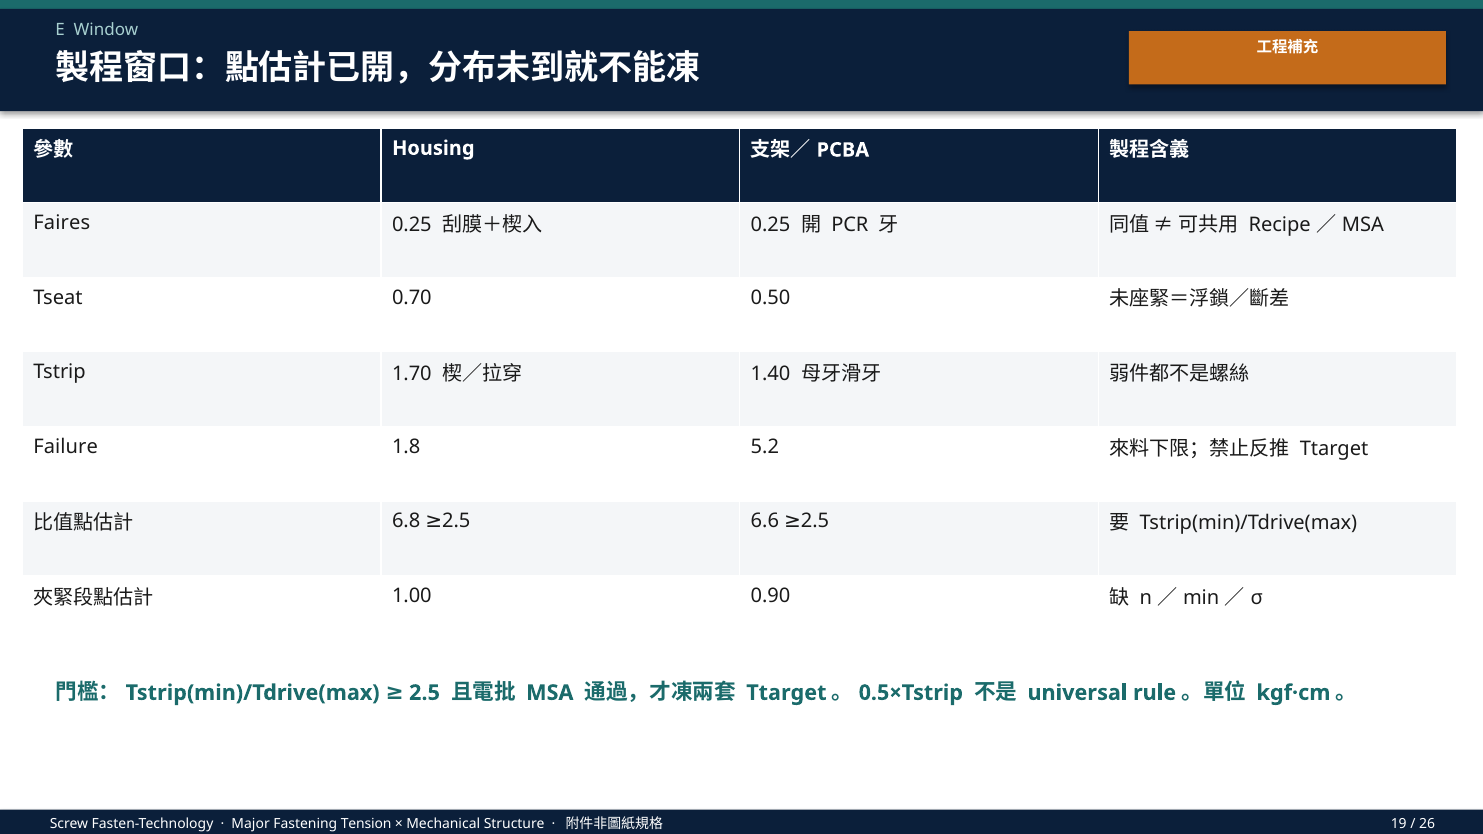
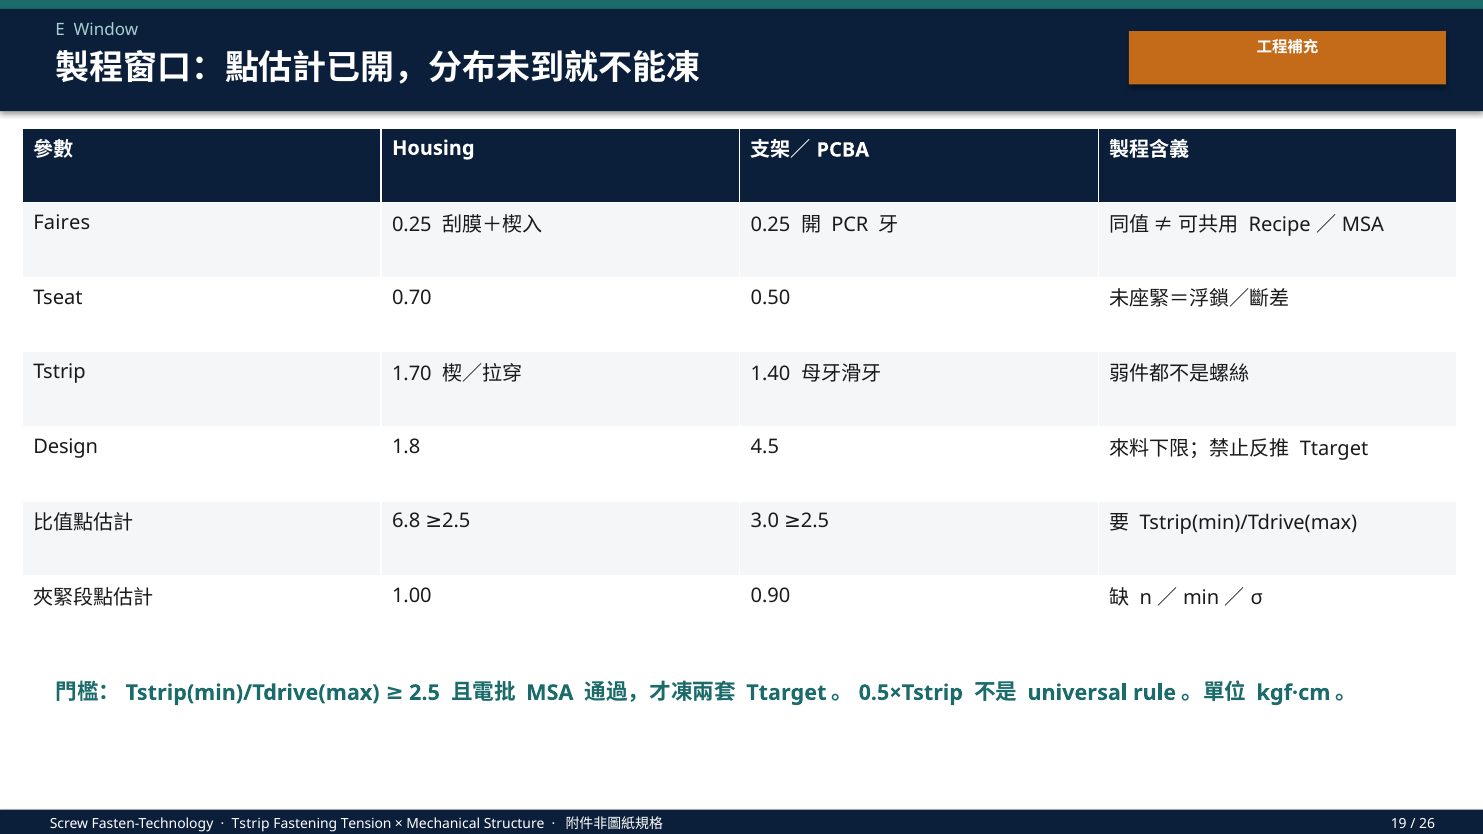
Failure: Failure -> Design (66, 447)
5.2: 5.2 -> 4.5 (765, 447)
6.6: 6.6 -> 3.0 (765, 521)
Major: Major -> Tstrip (251, 824)
